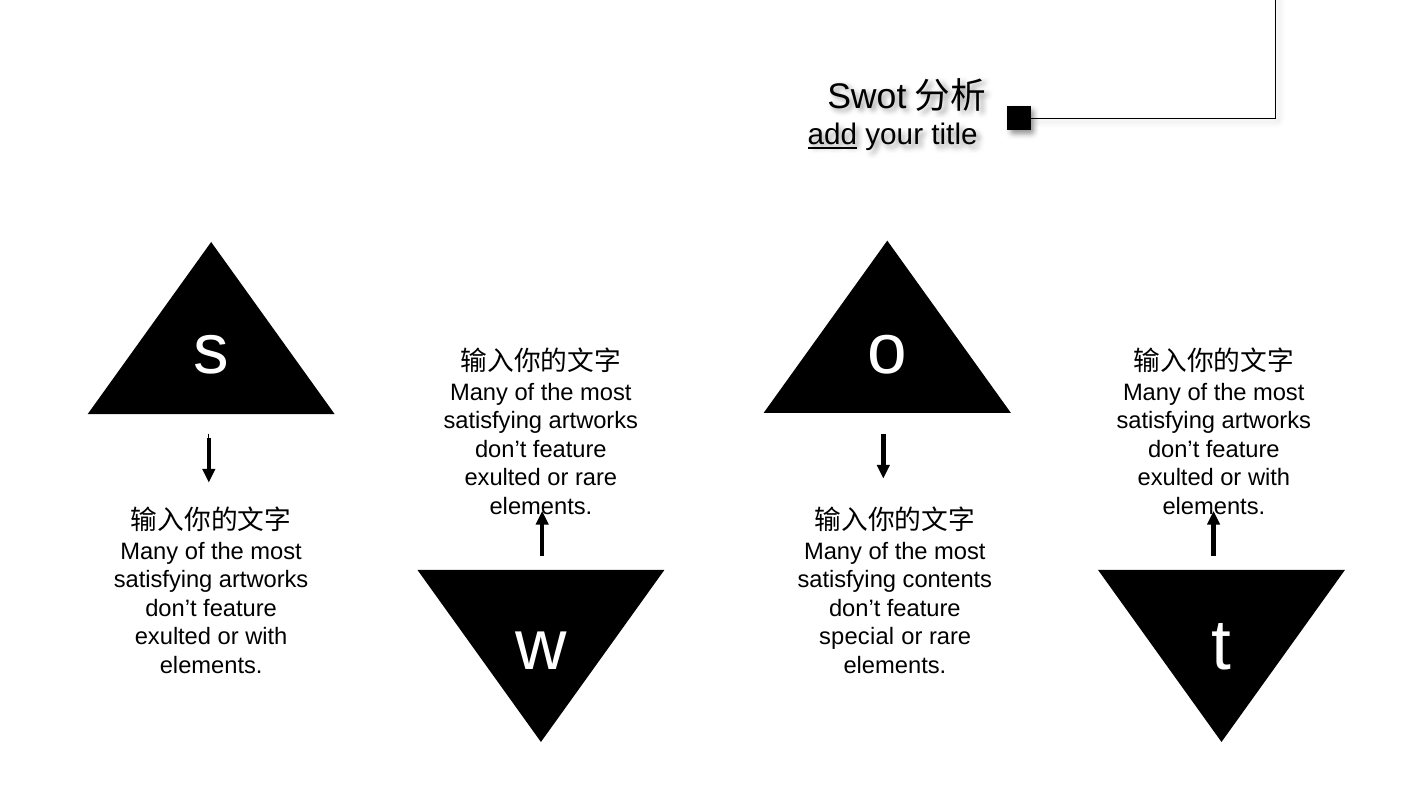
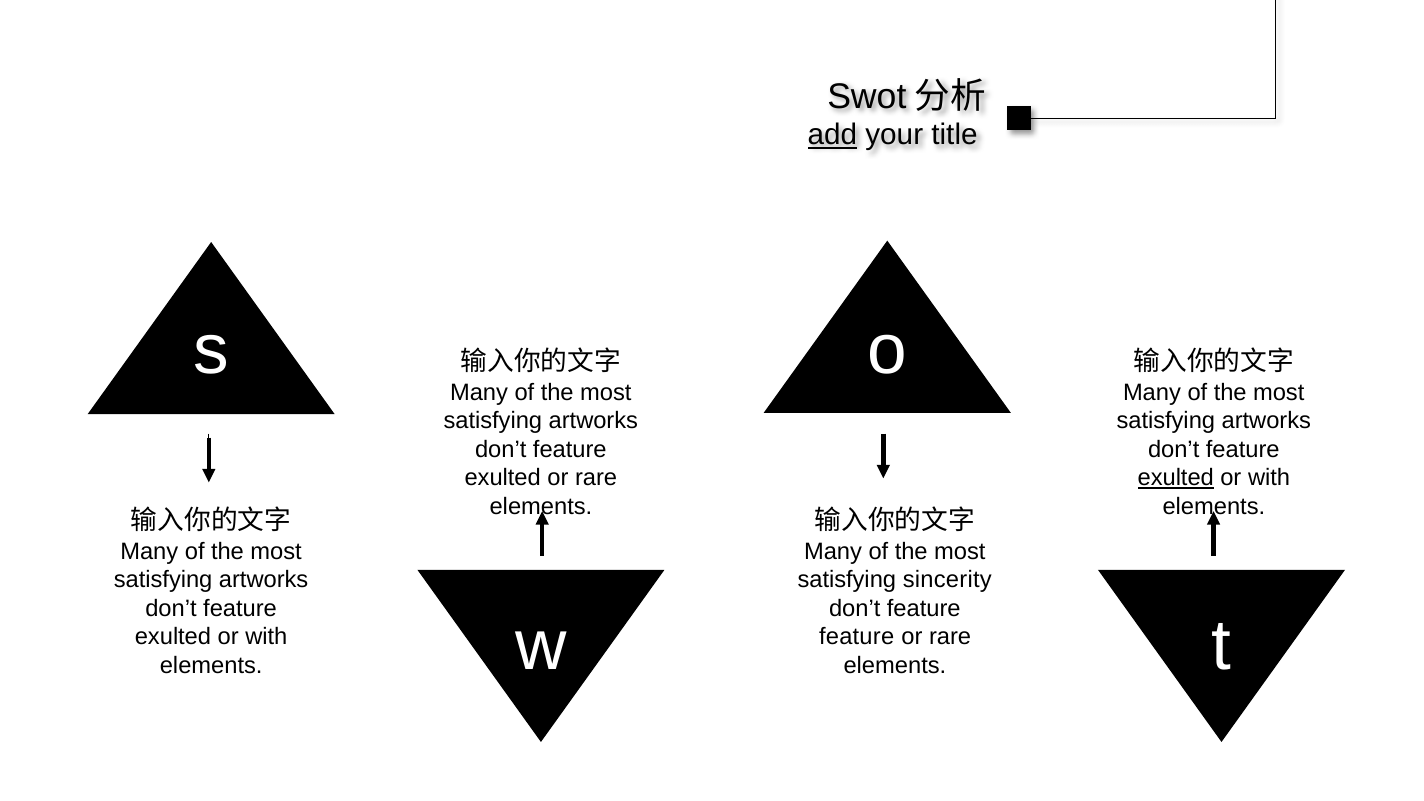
exulted underline: none -> present (1176, 478)
contents: contents -> sincerity (947, 580)
special: special -> feature (857, 637)
